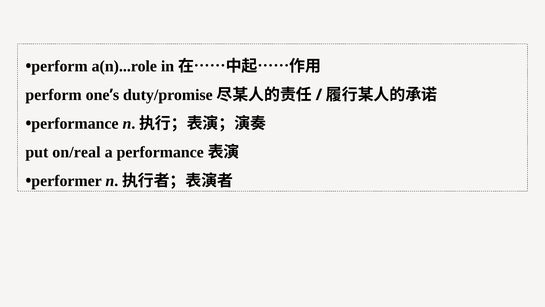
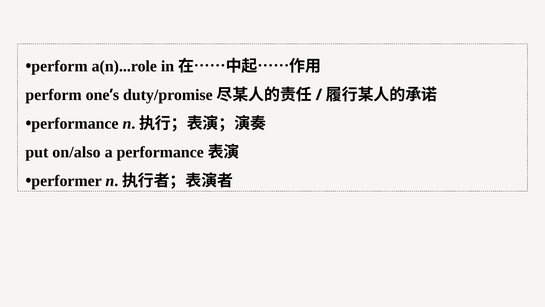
on/real: on/real -> on/also (76, 152)
